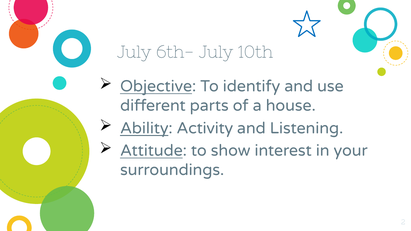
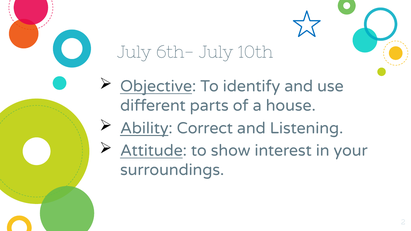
Activity: Activity -> Correct (205, 128)
